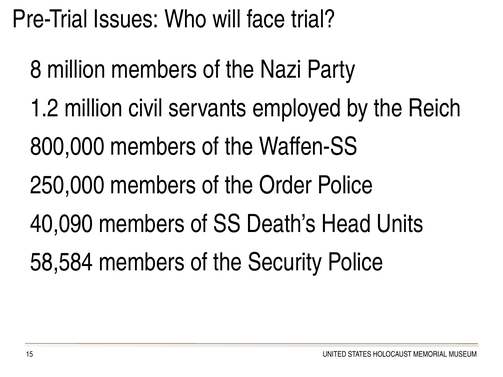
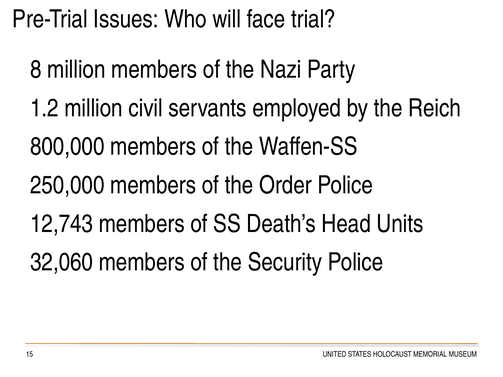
40,090: 40,090 -> 12,743 (62, 224)
58,584: 58,584 -> 32,060 (62, 262)
